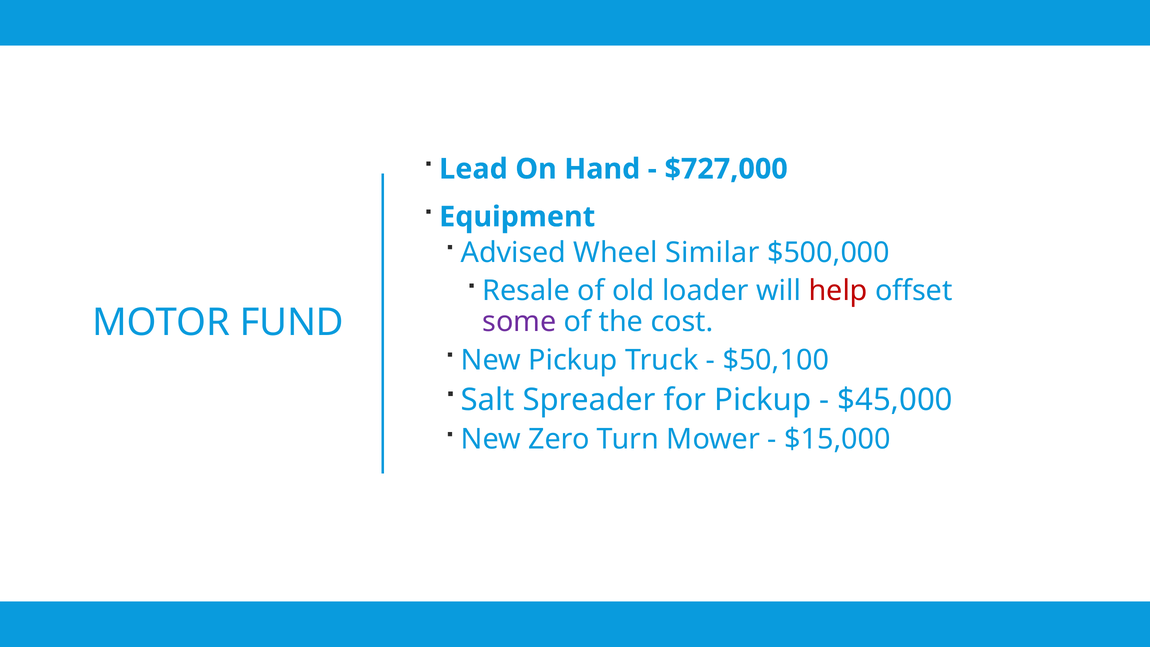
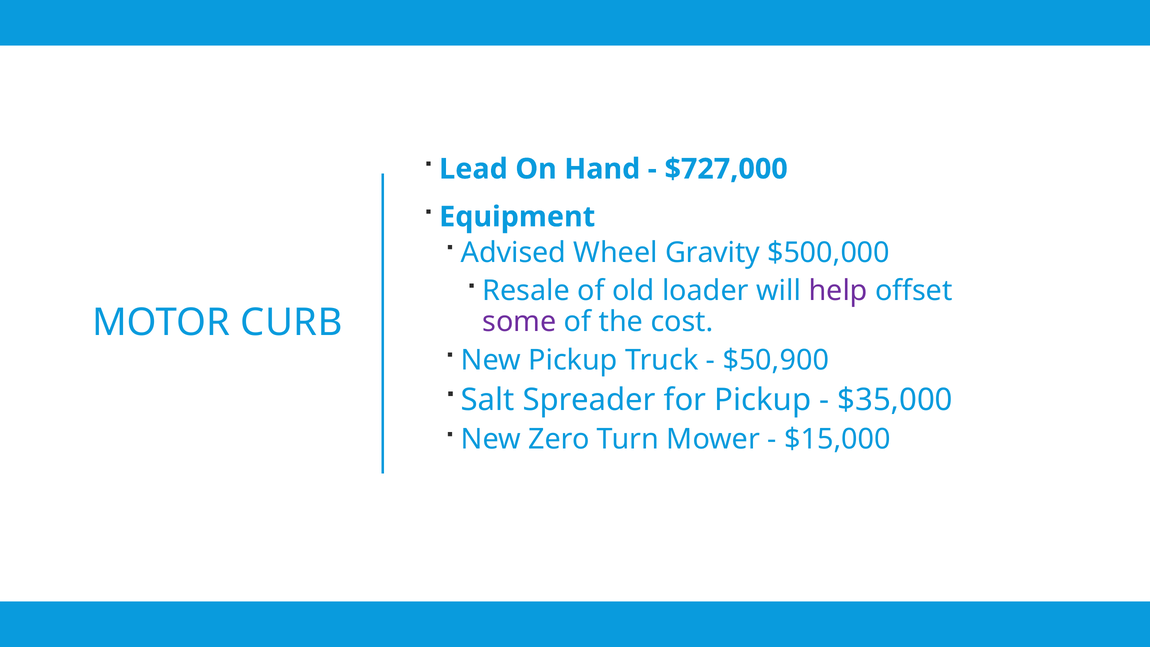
Similar: Similar -> Gravity (713, 253)
help colour: red -> purple (838, 291)
FUND: FUND -> CURB (292, 322)
$50,100: $50,100 -> $50,900 (776, 360)
$45,000: $45,000 -> $35,000 (895, 400)
